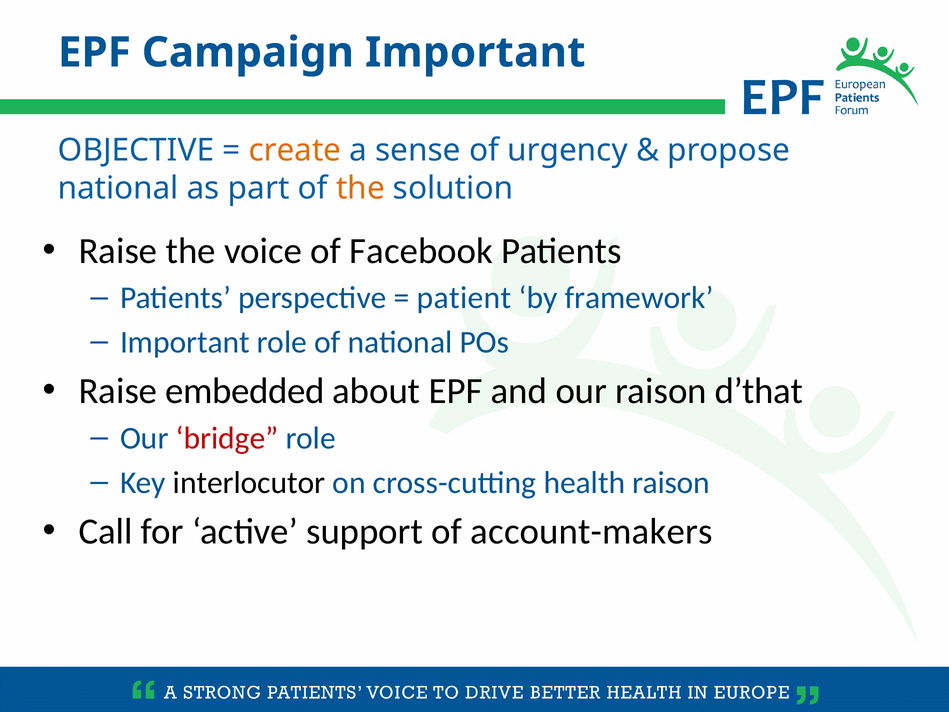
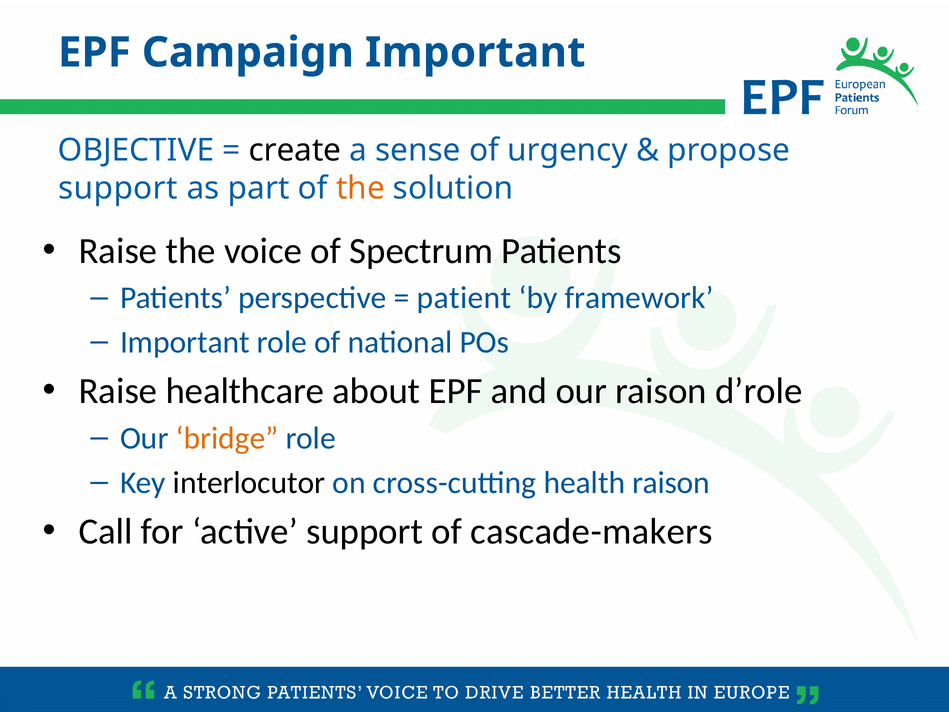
create colour: orange -> black (295, 150)
national: national -> support (118, 188)
Facebook: Facebook -> Spectrum (421, 251)
embedded: embedded -> healthcare (245, 391)
d’that: d’that -> d’role (759, 391)
bridge colour: red -> orange (227, 438)
account-makers: account-makers -> cascade-makers (592, 531)
